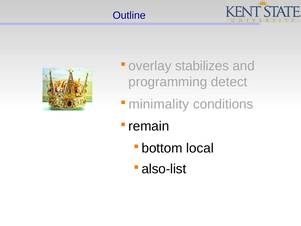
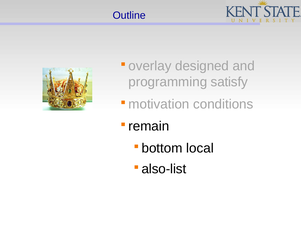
stabilizes: stabilizes -> designed (202, 66)
detect: detect -> satisfy (229, 82)
minimality: minimality -> motivation (159, 104)
